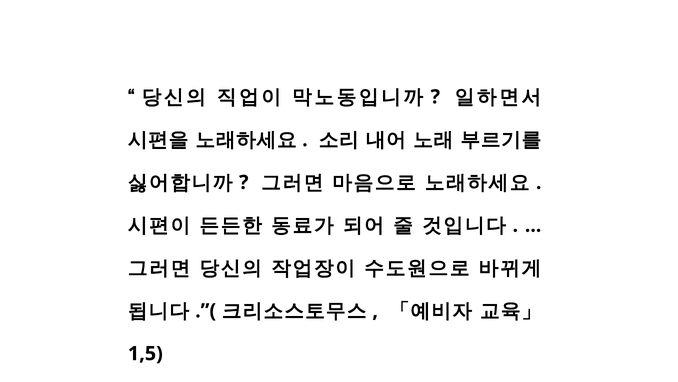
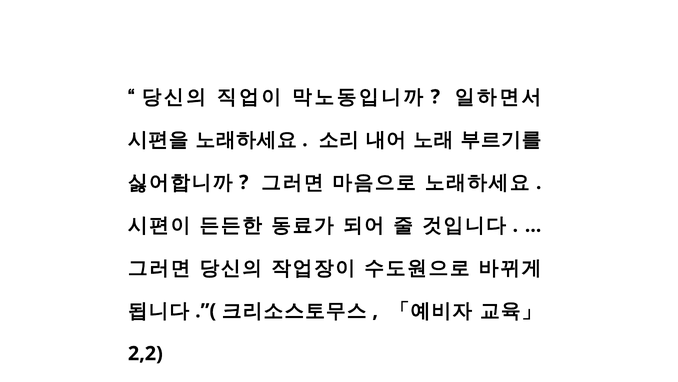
1,5: 1,5 -> 2,2 (145, 353)
